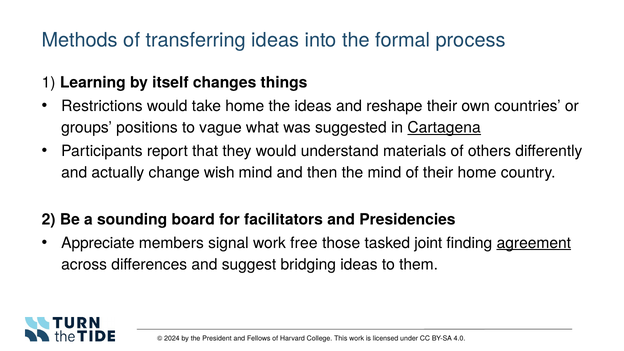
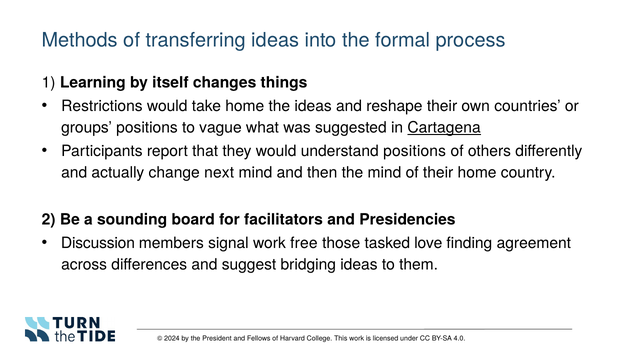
understand materials: materials -> positions (415, 151)
wish: wish -> next (219, 173)
Appreciate: Appreciate -> Discussion (98, 243)
joint: joint -> love (428, 243)
agreement underline: present -> none (534, 243)
